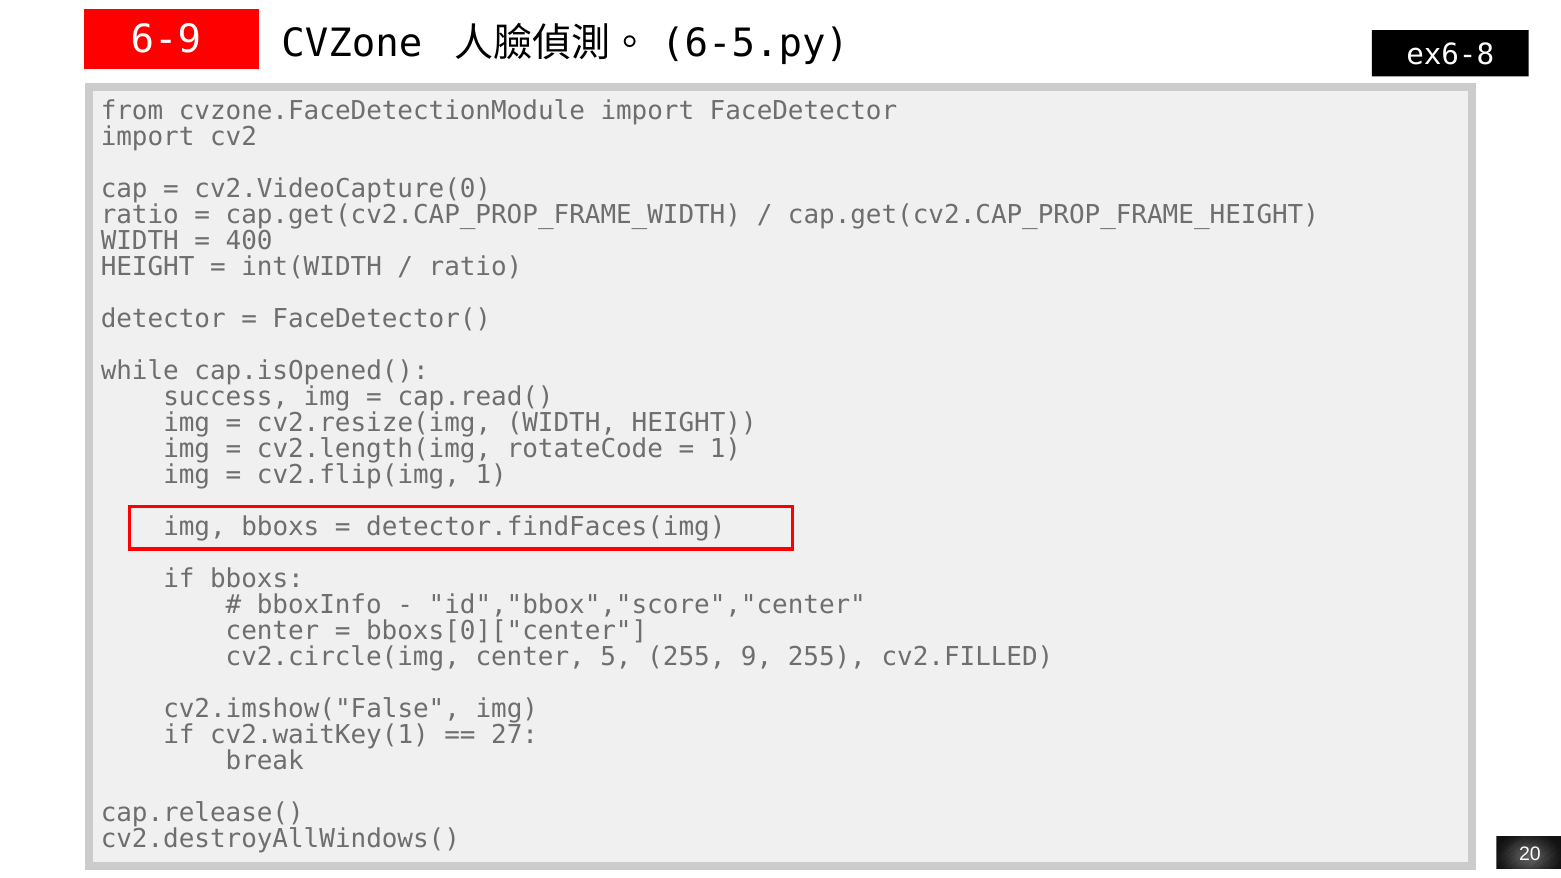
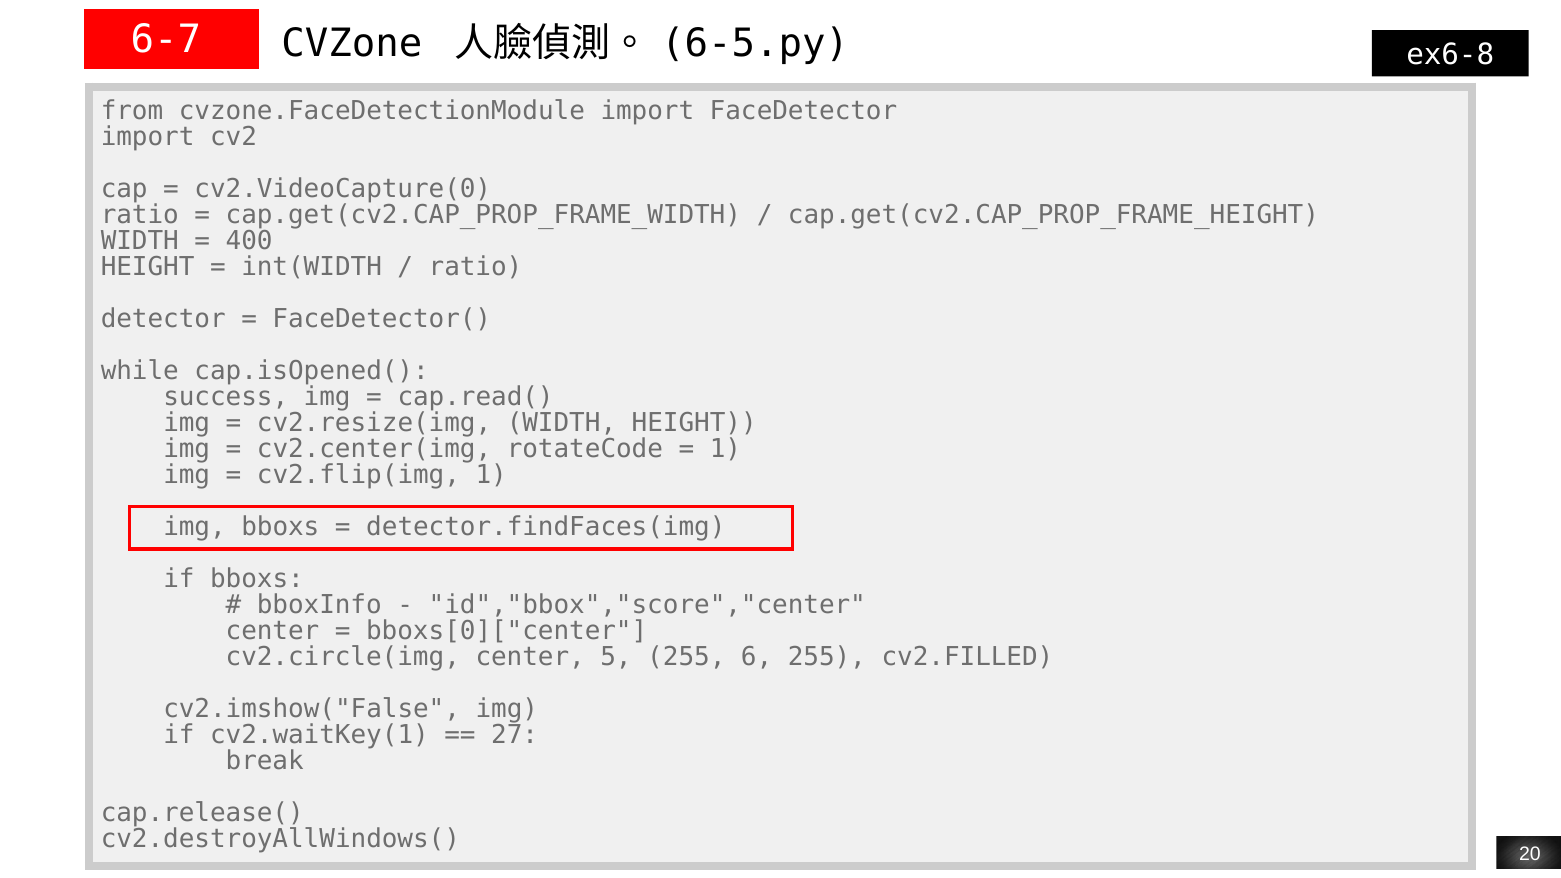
6-9: 6-9 -> 6-7 (166, 39)
cv2.length(img: cv2.length(img -> cv2.center(img (374, 449)
9: 9 -> 6 (757, 657)
